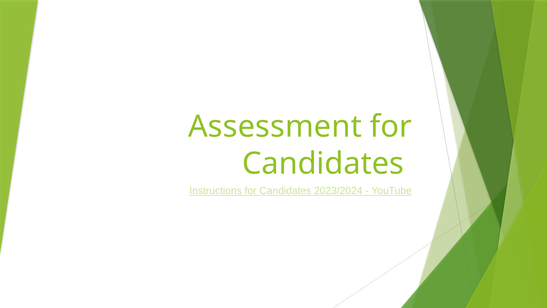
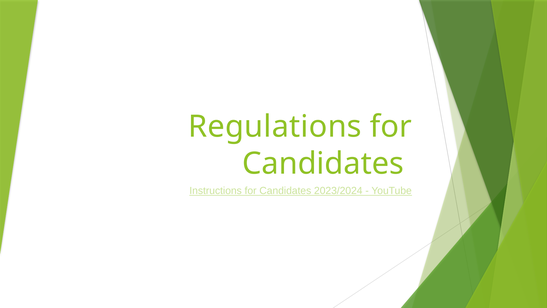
Assessment: Assessment -> Regulations (275, 126)
